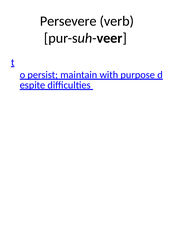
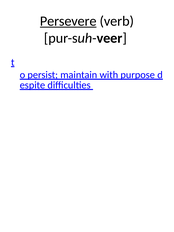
Persevere underline: none -> present (68, 21)
